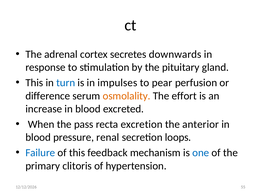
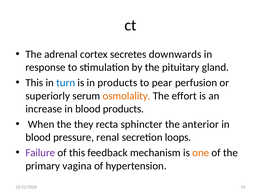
in impulses: impulses -> products (117, 83)
difference: difference -> superiorly (48, 96)
blood excreted: excreted -> products (123, 109)
pass: pass -> they (84, 124)
excretion: excretion -> sphincter (142, 124)
Failure colour: blue -> purple (40, 153)
one colour: blue -> orange (201, 153)
clitoris: clitoris -> vagina (77, 166)
